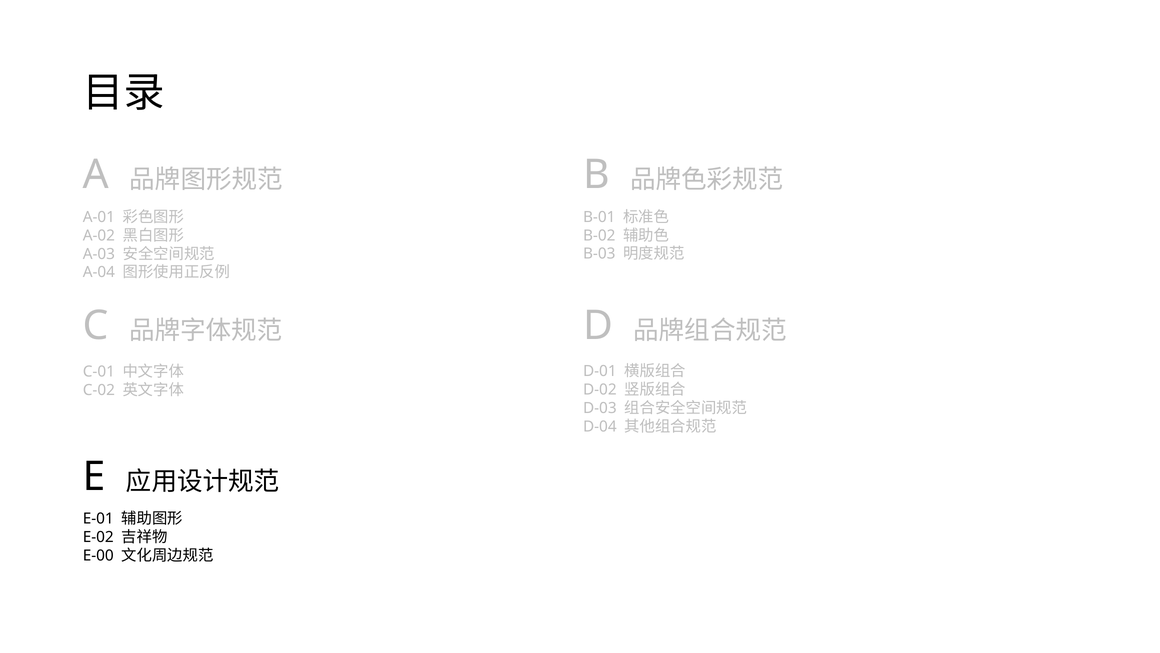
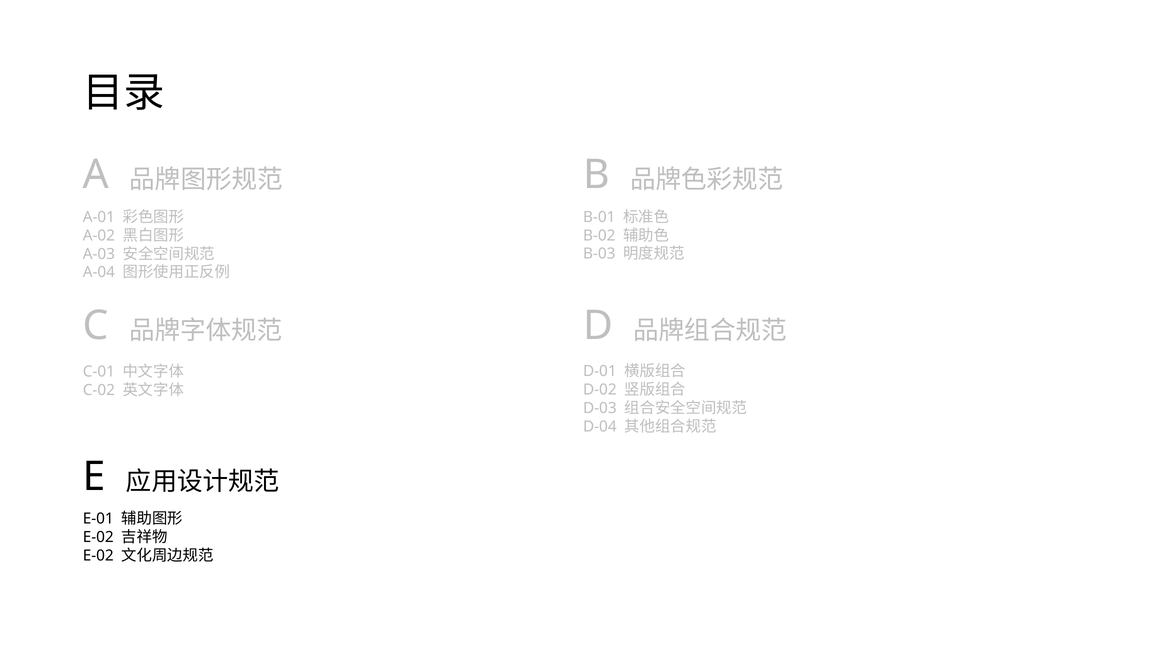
E-00: E-00 -> E-02 (98, 555)
